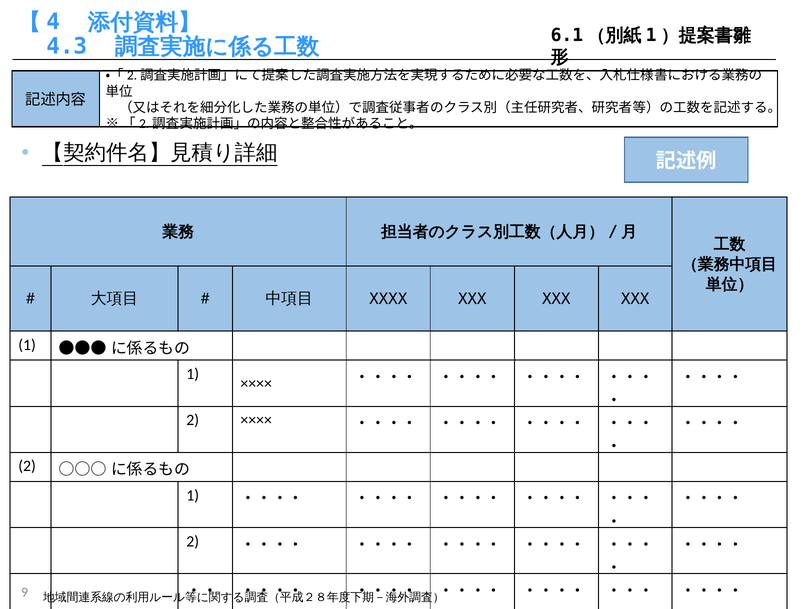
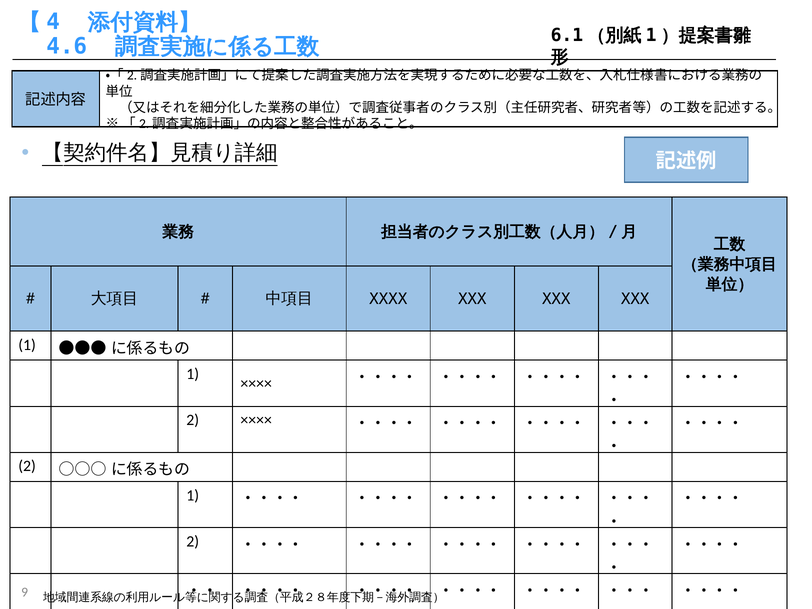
4.3: 4.3 -> 4.6 (67, 46)
